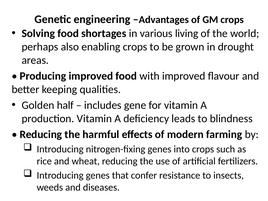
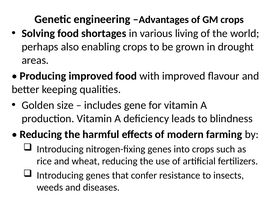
half: half -> size (65, 105)
